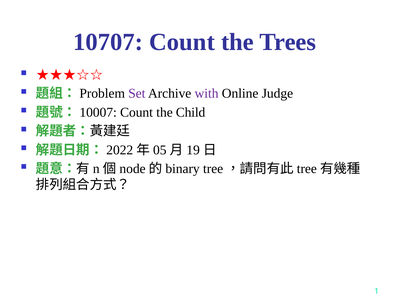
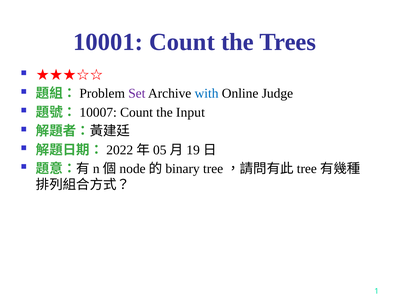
10707: 10707 -> 10001 (108, 42)
with colour: purple -> blue (207, 94)
Child: Child -> Input (190, 112)
